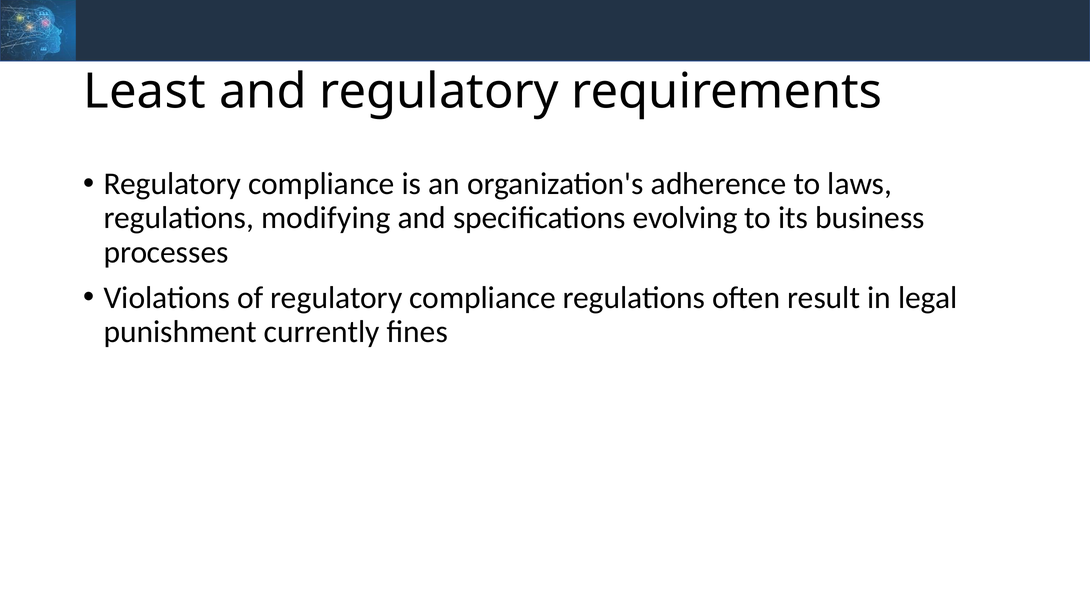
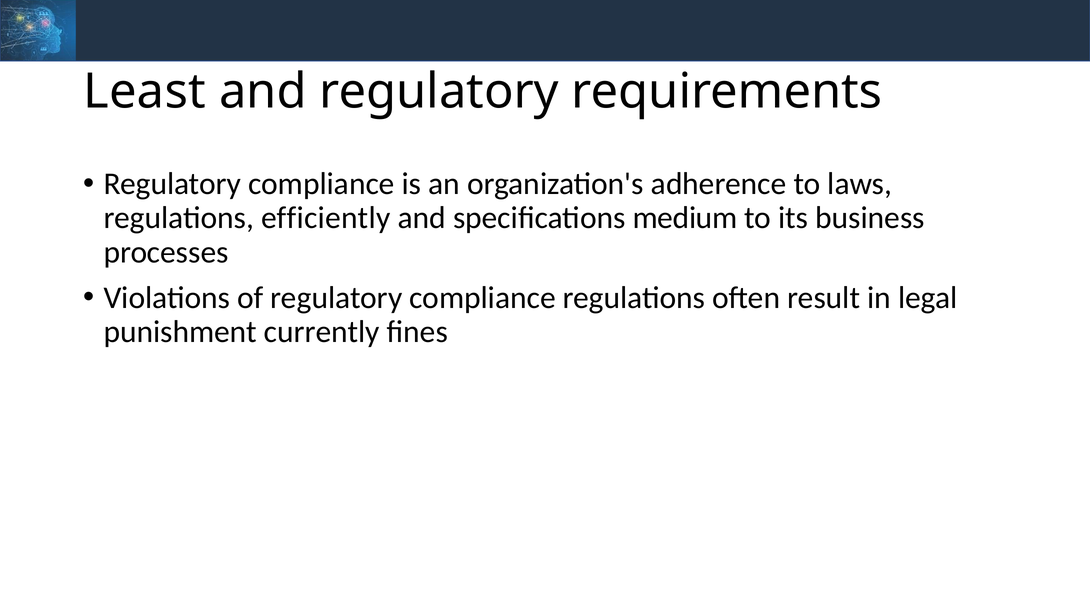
modifying: modifying -> efficiently (326, 218)
evolving: evolving -> medium (685, 218)
